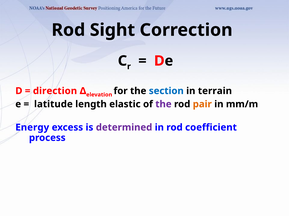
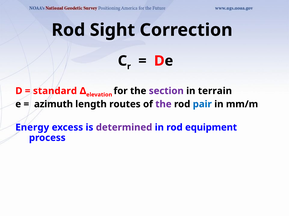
direction: direction -> standard (55, 91)
section colour: blue -> purple (166, 91)
latitude: latitude -> azimuth (53, 104)
elastic: elastic -> routes (125, 104)
pair colour: orange -> blue (202, 104)
coefficient: coefficient -> equipment (211, 128)
